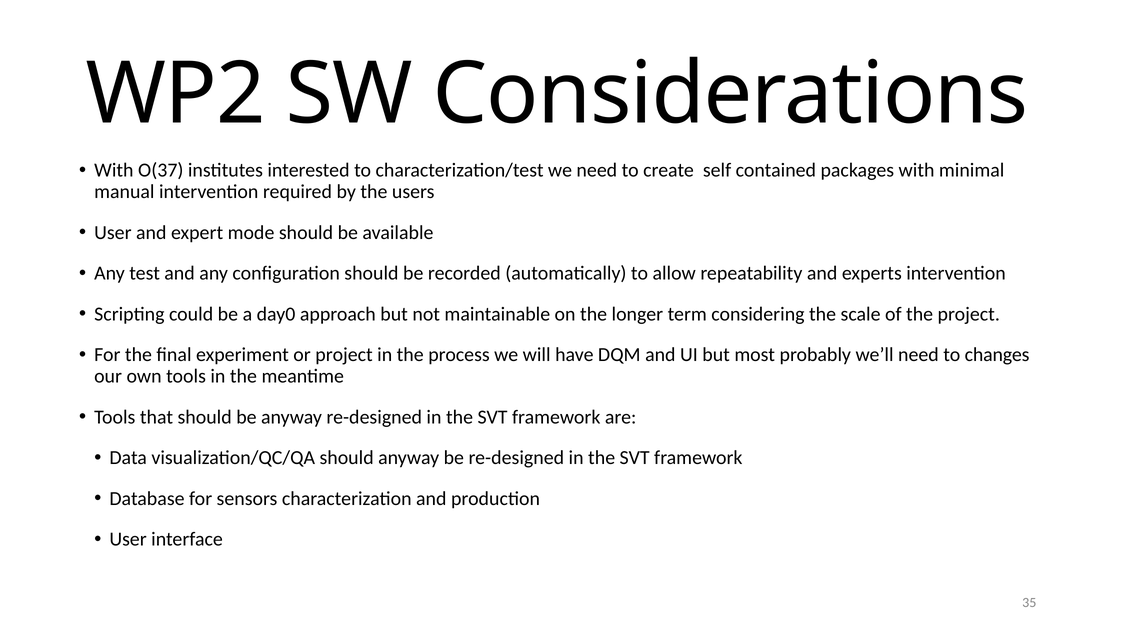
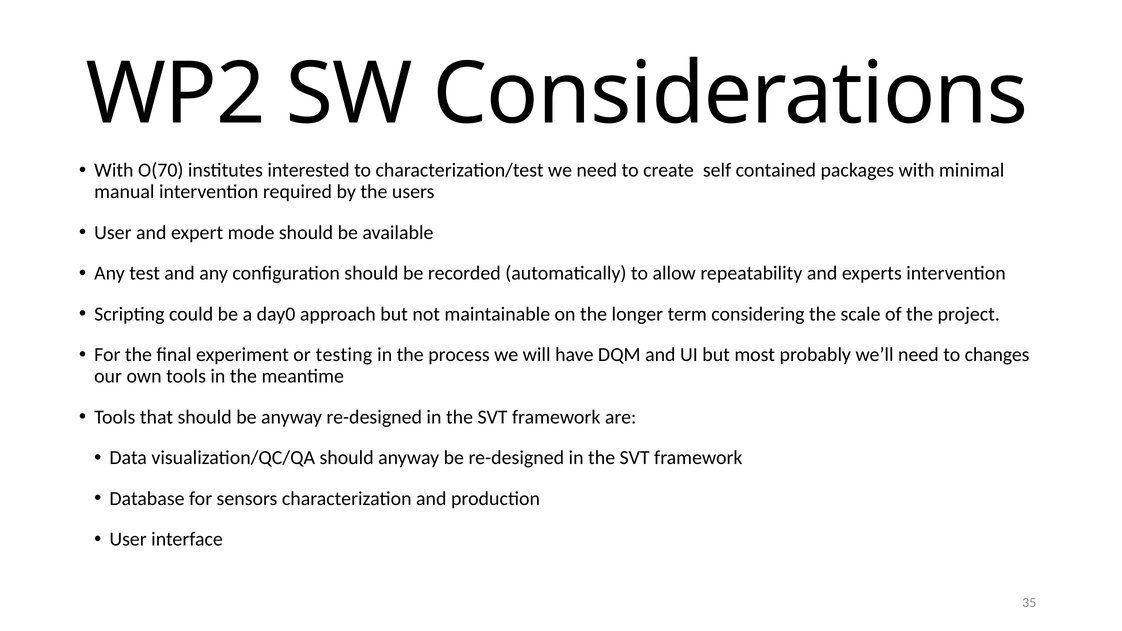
O(37: O(37 -> O(70 (161, 170)
or project: project -> testing (344, 355)
